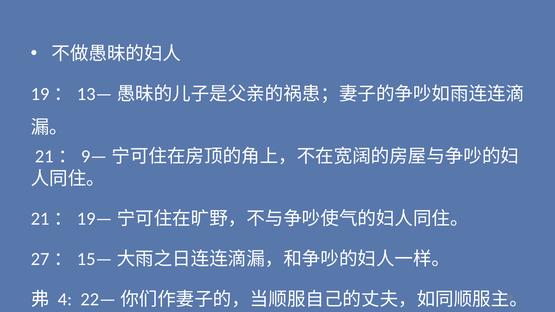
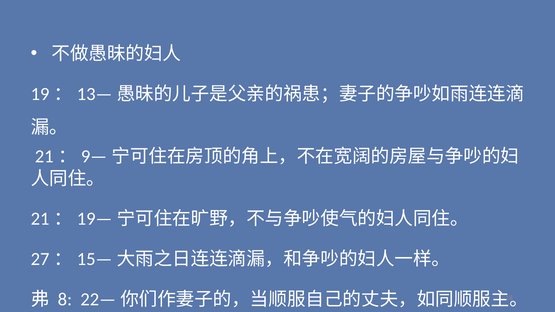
4: 4 -> 8 (65, 299)
